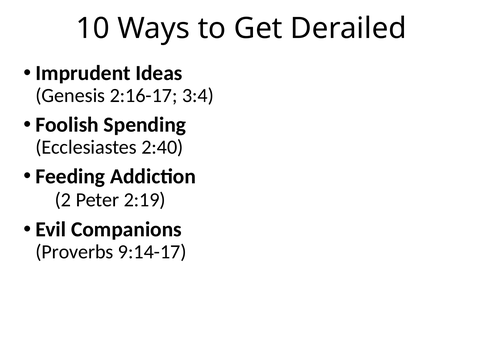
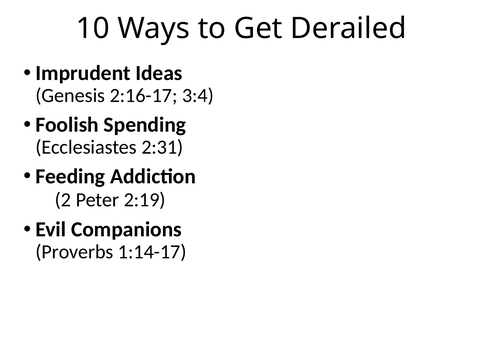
2:40: 2:40 -> 2:31 (162, 147)
9:14-17: 9:14-17 -> 1:14-17 (152, 252)
